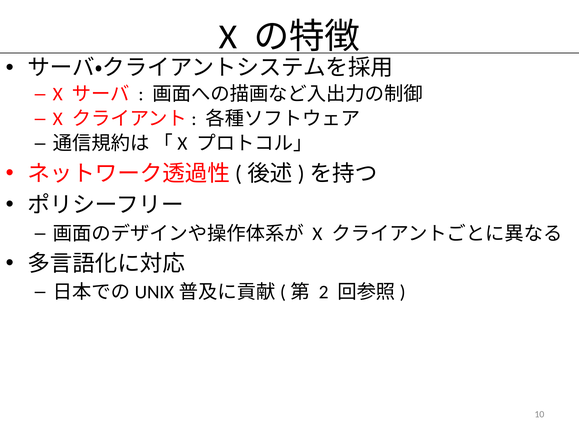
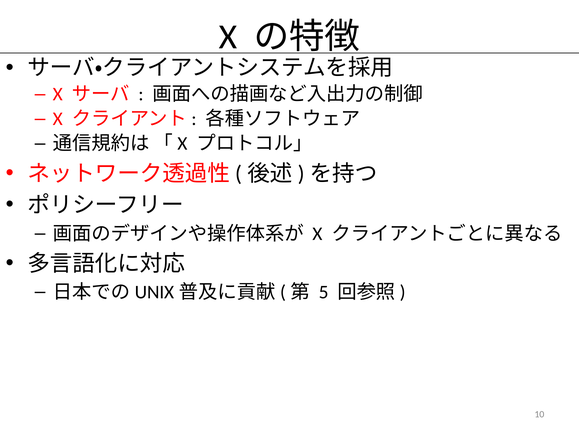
2: 2 -> 5 (324, 292)
